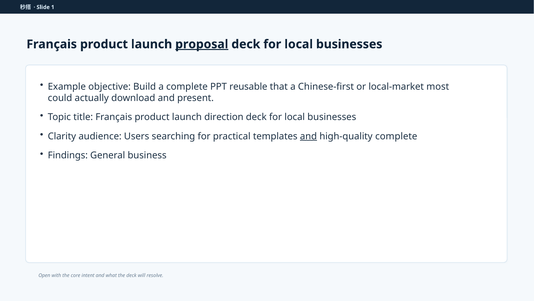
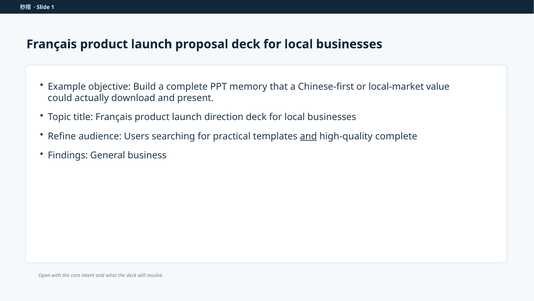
proposal underline: present -> none (202, 44)
reusable: reusable -> memory (248, 86)
most: most -> value (438, 86)
Clarity: Clarity -> Refine (62, 136)
